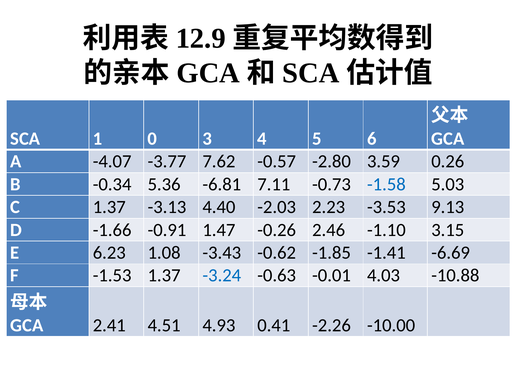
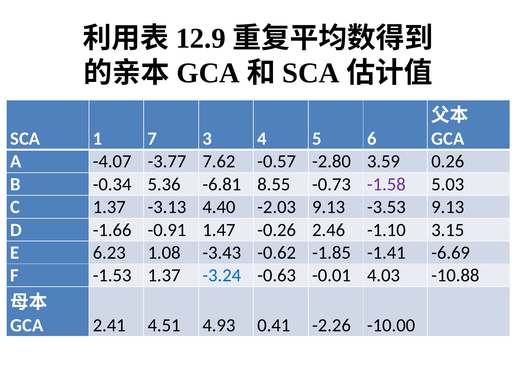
0: 0 -> 7 (152, 139)
7.11: 7.11 -> 8.55 (274, 184)
-1.58 colour: blue -> purple (386, 184)
-2.03 2.23: 2.23 -> 9.13 (329, 207)
